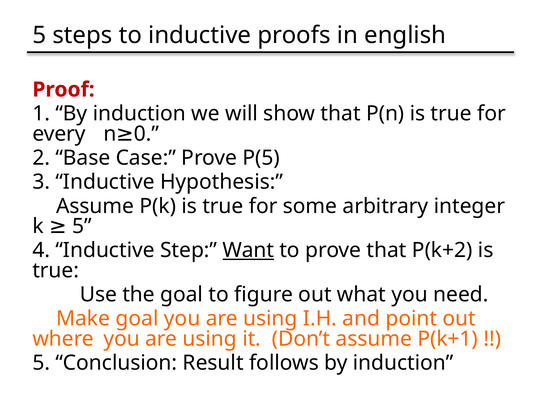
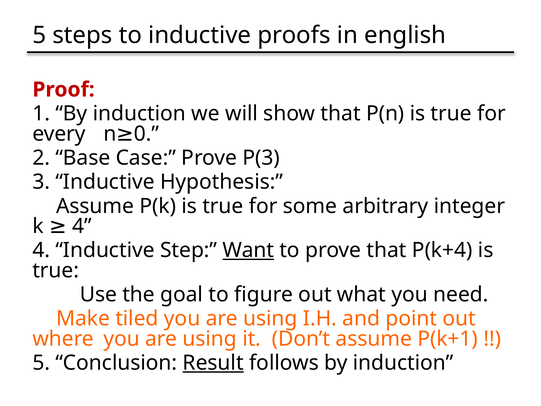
P(5: P(5 -> P(3 (261, 158)
k 5: 5 -> 4 (82, 226)
P(k+2: P(k+2 -> P(k+4 (442, 250)
Make goal: goal -> tiled (137, 319)
Result underline: none -> present (213, 363)
